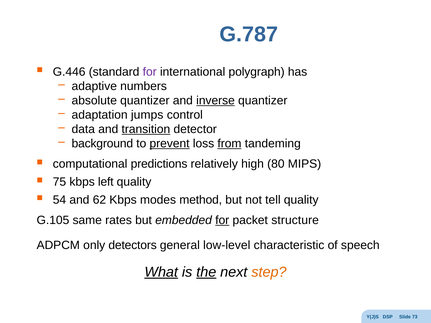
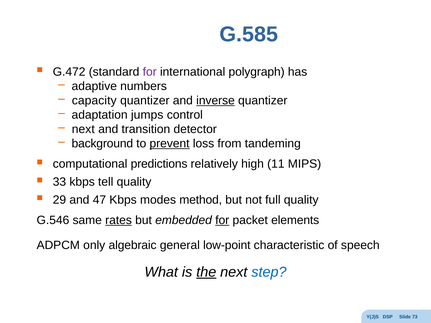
G.787: G.787 -> G.585 (249, 35)
G.446: G.446 -> G.472 (69, 72)
absolute: absolute -> capacity (94, 101)
data: data -> next (83, 129)
transition underline: present -> none (146, 129)
from underline: present -> none (229, 144)
80: 80 -> 11 (276, 164)
75: 75 -> 33 (59, 182)
left: left -> tell (106, 182)
54: 54 -> 29 (59, 200)
62: 62 -> 47 (99, 200)
tell: tell -> full (273, 200)
G.105: G.105 -> G.546 (53, 220)
rates underline: none -> present (119, 220)
structure: structure -> elements (295, 220)
detectors: detectors -> algebraic (133, 246)
low-level: low-level -> low-point (227, 246)
What underline: present -> none (161, 272)
step colour: orange -> blue (269, 272)
